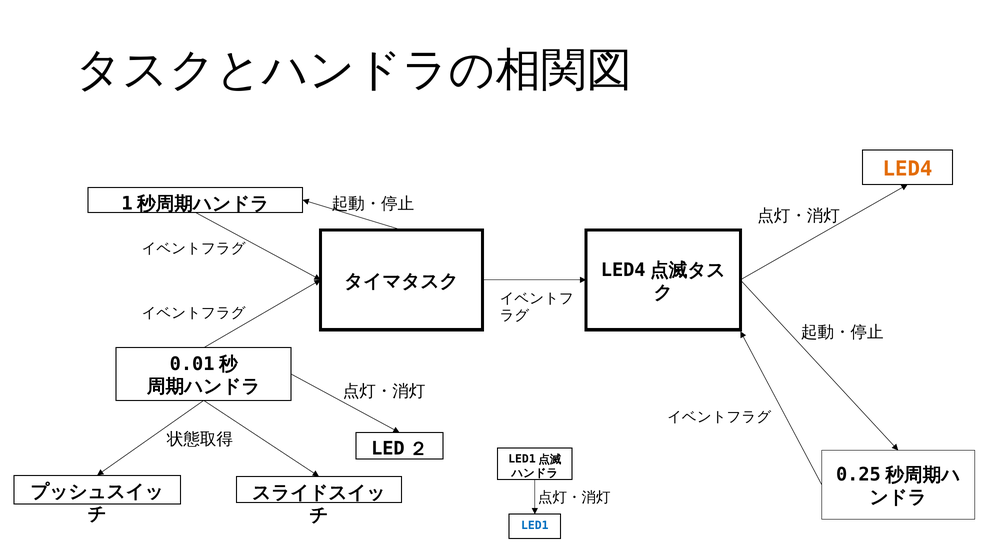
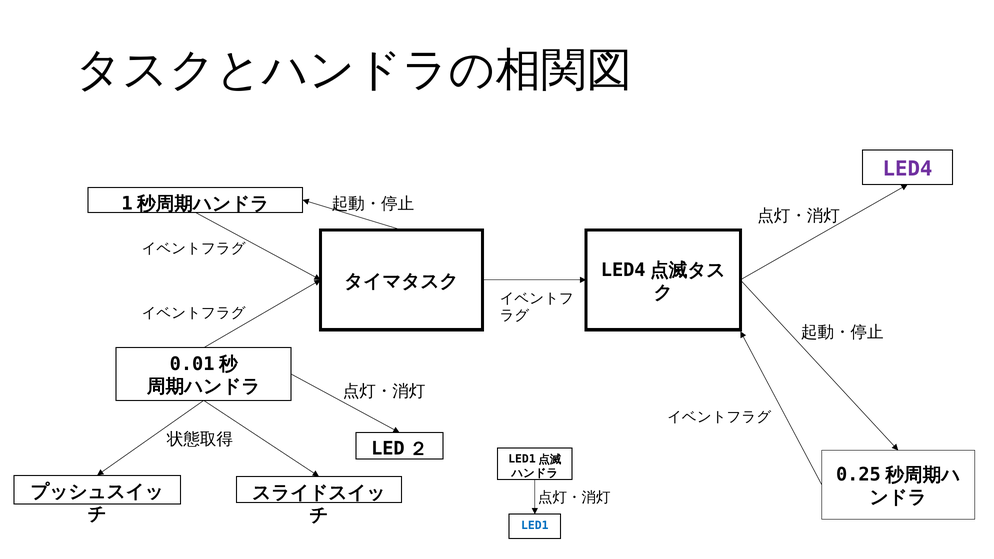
LED4 colour: orange -> purple (908, 169)
